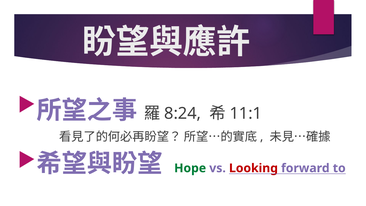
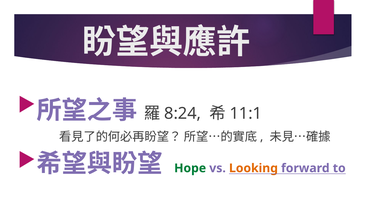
Looking colour: red -> orange (253, 168)
